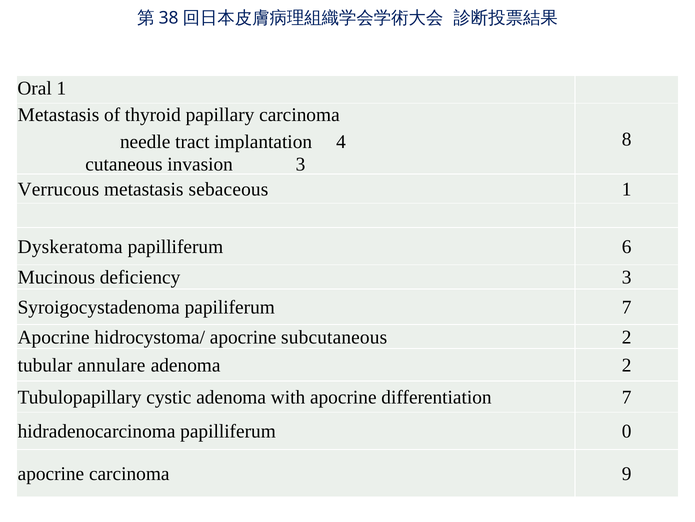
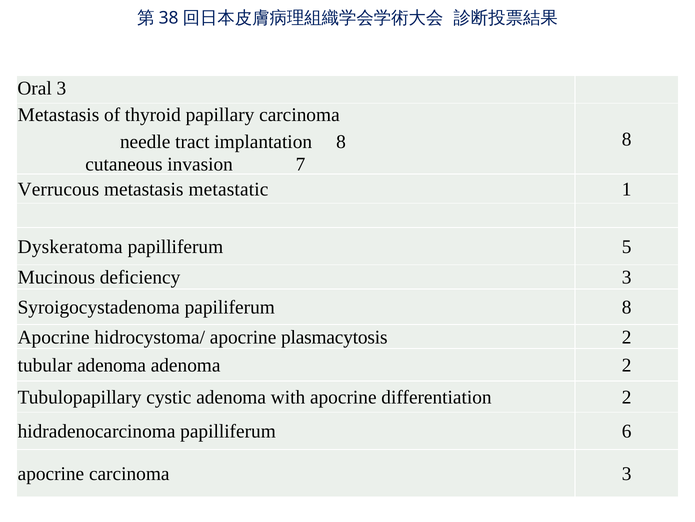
Oral 1: 1 -> 3 (61, 88)
implantation 4: 4 -> 8 (341, 142)
invasion 3: 3 -> 7 (300, 164)
sebaceous: sebaceous -> metastatic (228, 189)
6: 6 -> 5 (627, 246)
papiliferum 7: 7 -> 8 (627, 307)
subcutaneous: subcutaneous -> plasmacytosis (334, 337)
tubular annulare: annulare -> adenoma (112, 365)
differentiation 7: 7 -> 2 (627, 397)
0: 0 -> 6 (627, 431)
carcinoma 9: 9 -> 3 (627, 473)
